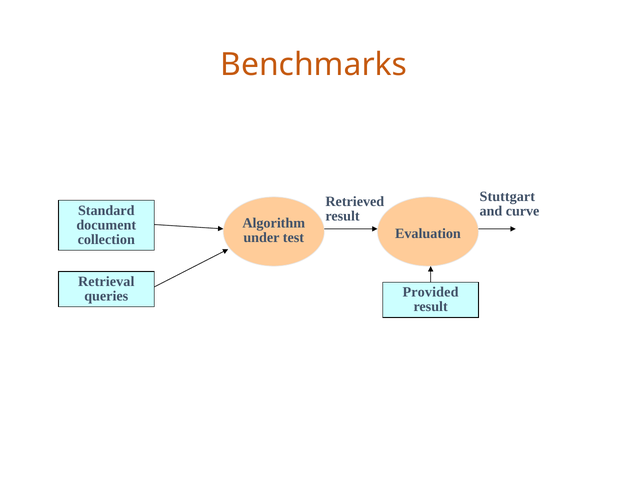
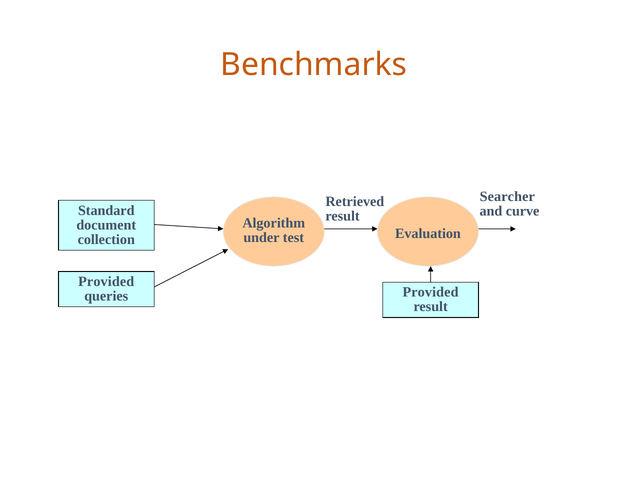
Stuttgart: Stuttgart -> Searcher (507, 196)
Retrieval: Retrieval -> Provided (106, 281)
